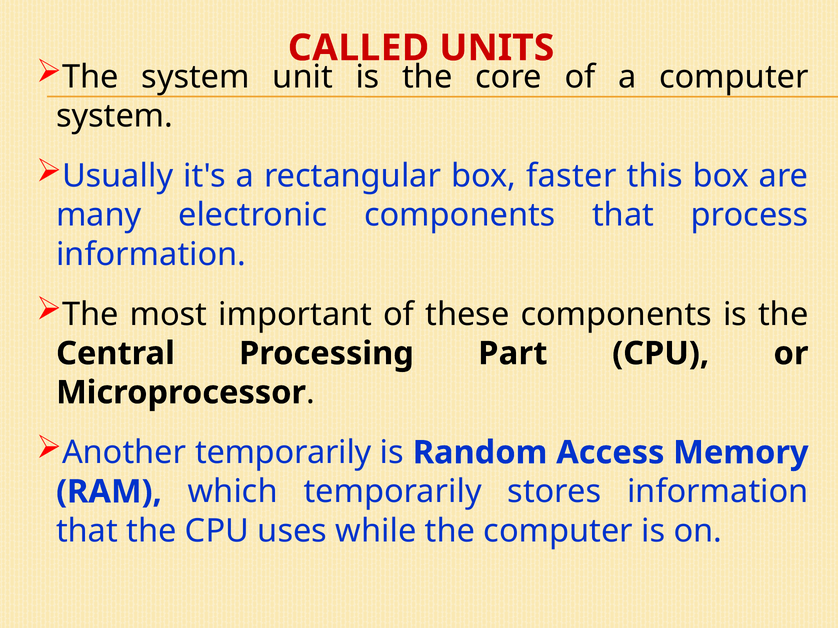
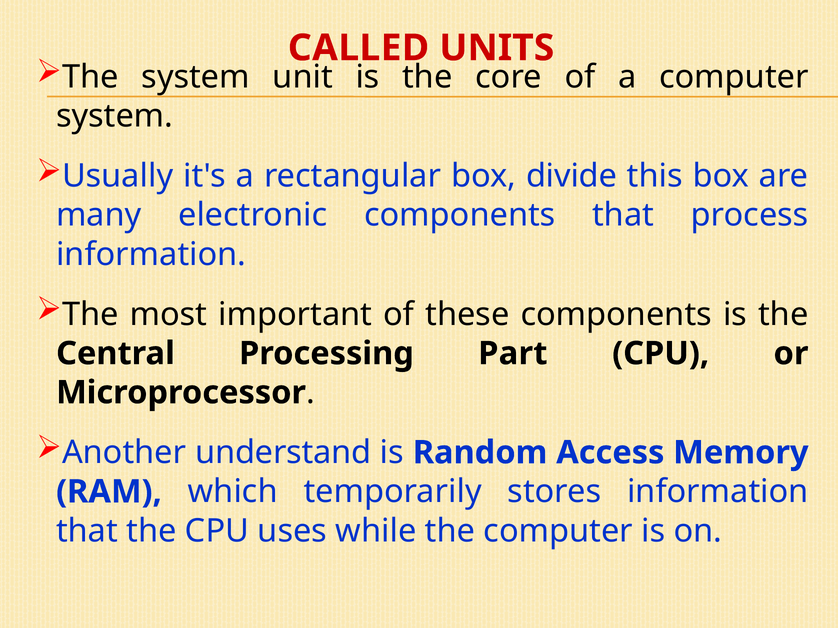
faster: faster -> divide (572, 176)
Another temporarily: temporarily -> understand (283, 453)
